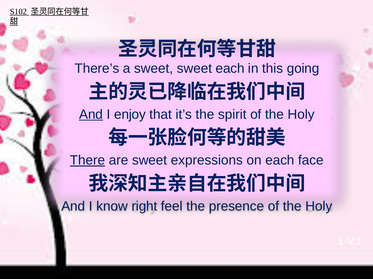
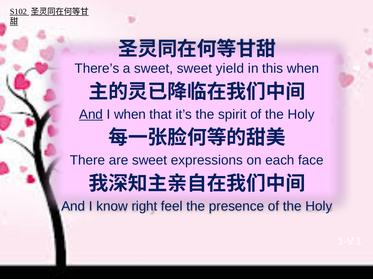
sweet each: each -> yield (230, 69)
this going: going -> when (303, 69)
I enjoy: enjoy -> when (130, 115)
There underline: present -> none (87, 161)
